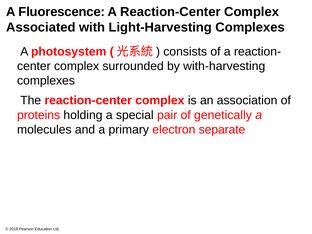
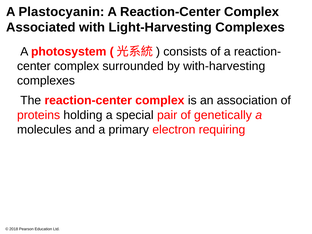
Fluorescence: Fluorescence -> Plastocyanin (62, 12)
separate: separate -> requiring (222, 130)
